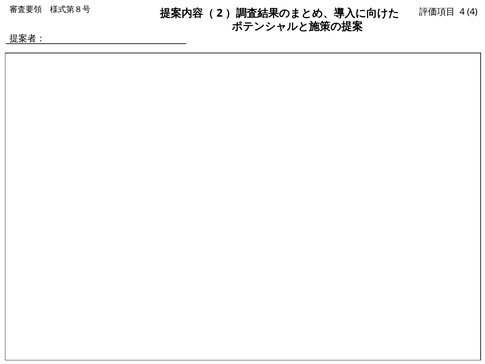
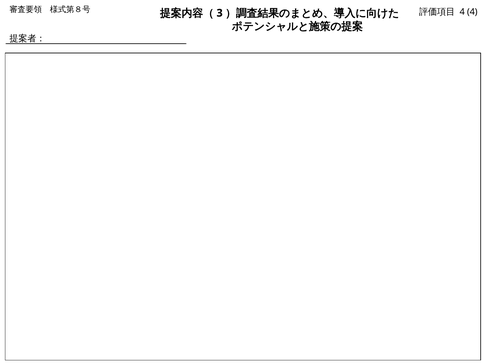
2: 2 -> 3 (220, 13)
